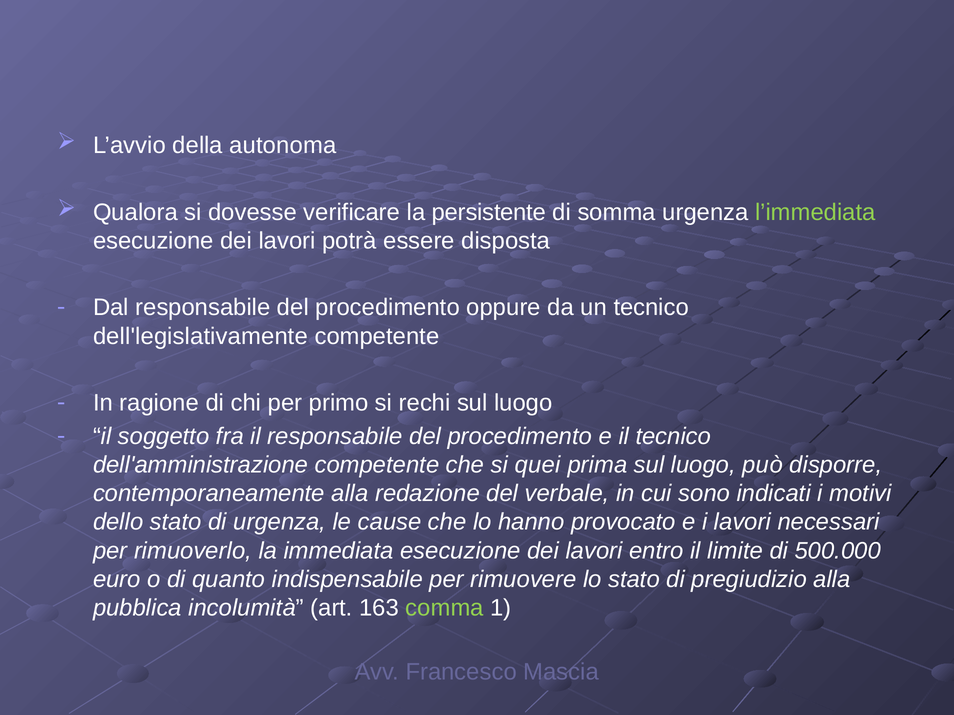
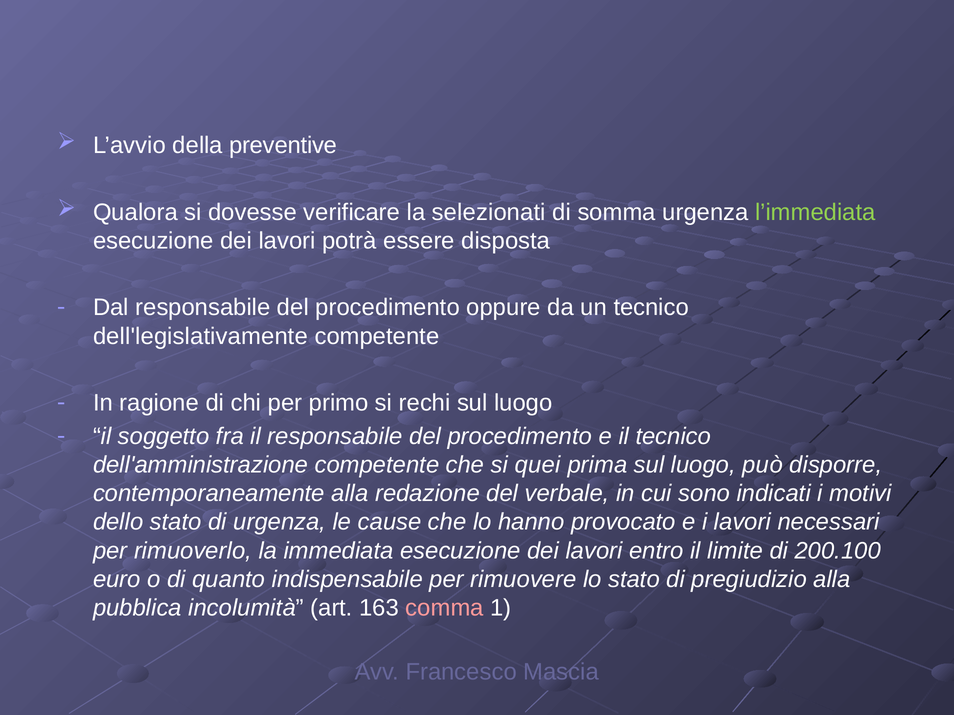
autonoma: autonoma -> preventive (283, 146)
persistente: persistente -> selezionati (489, 212)
500.000: 500.000 -> 200.100 (838, 551)
comma colour: light green -> pink (445, 608)
